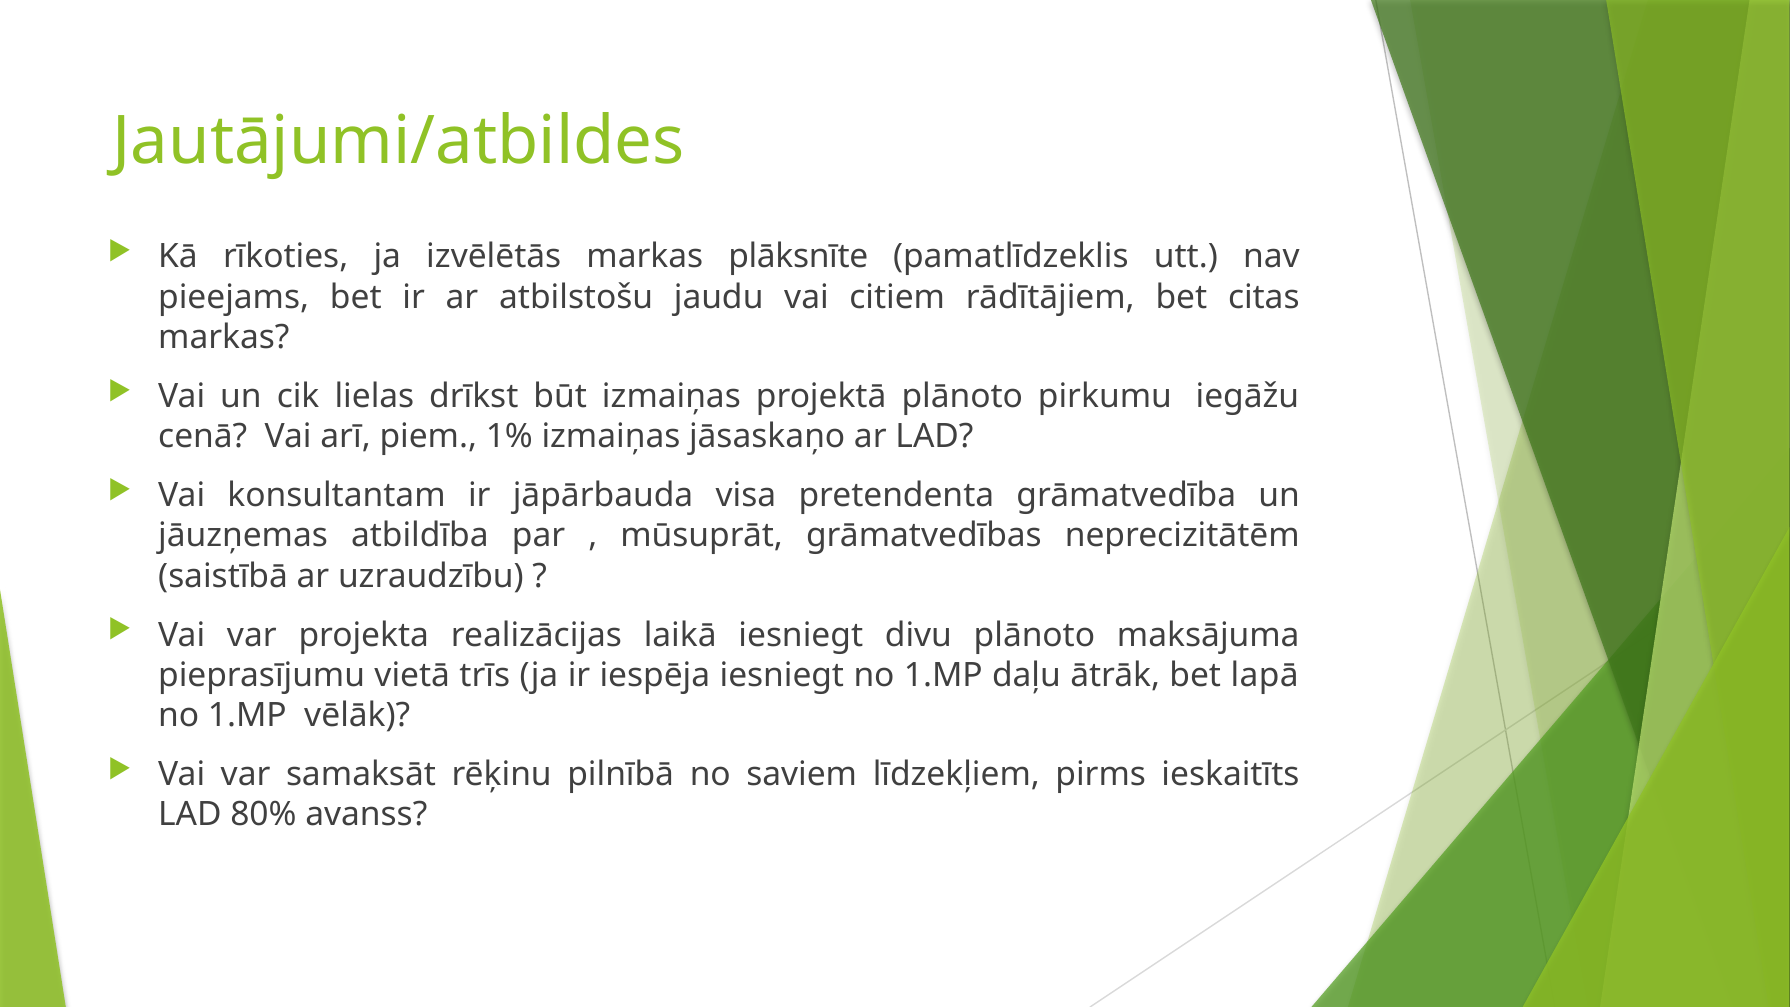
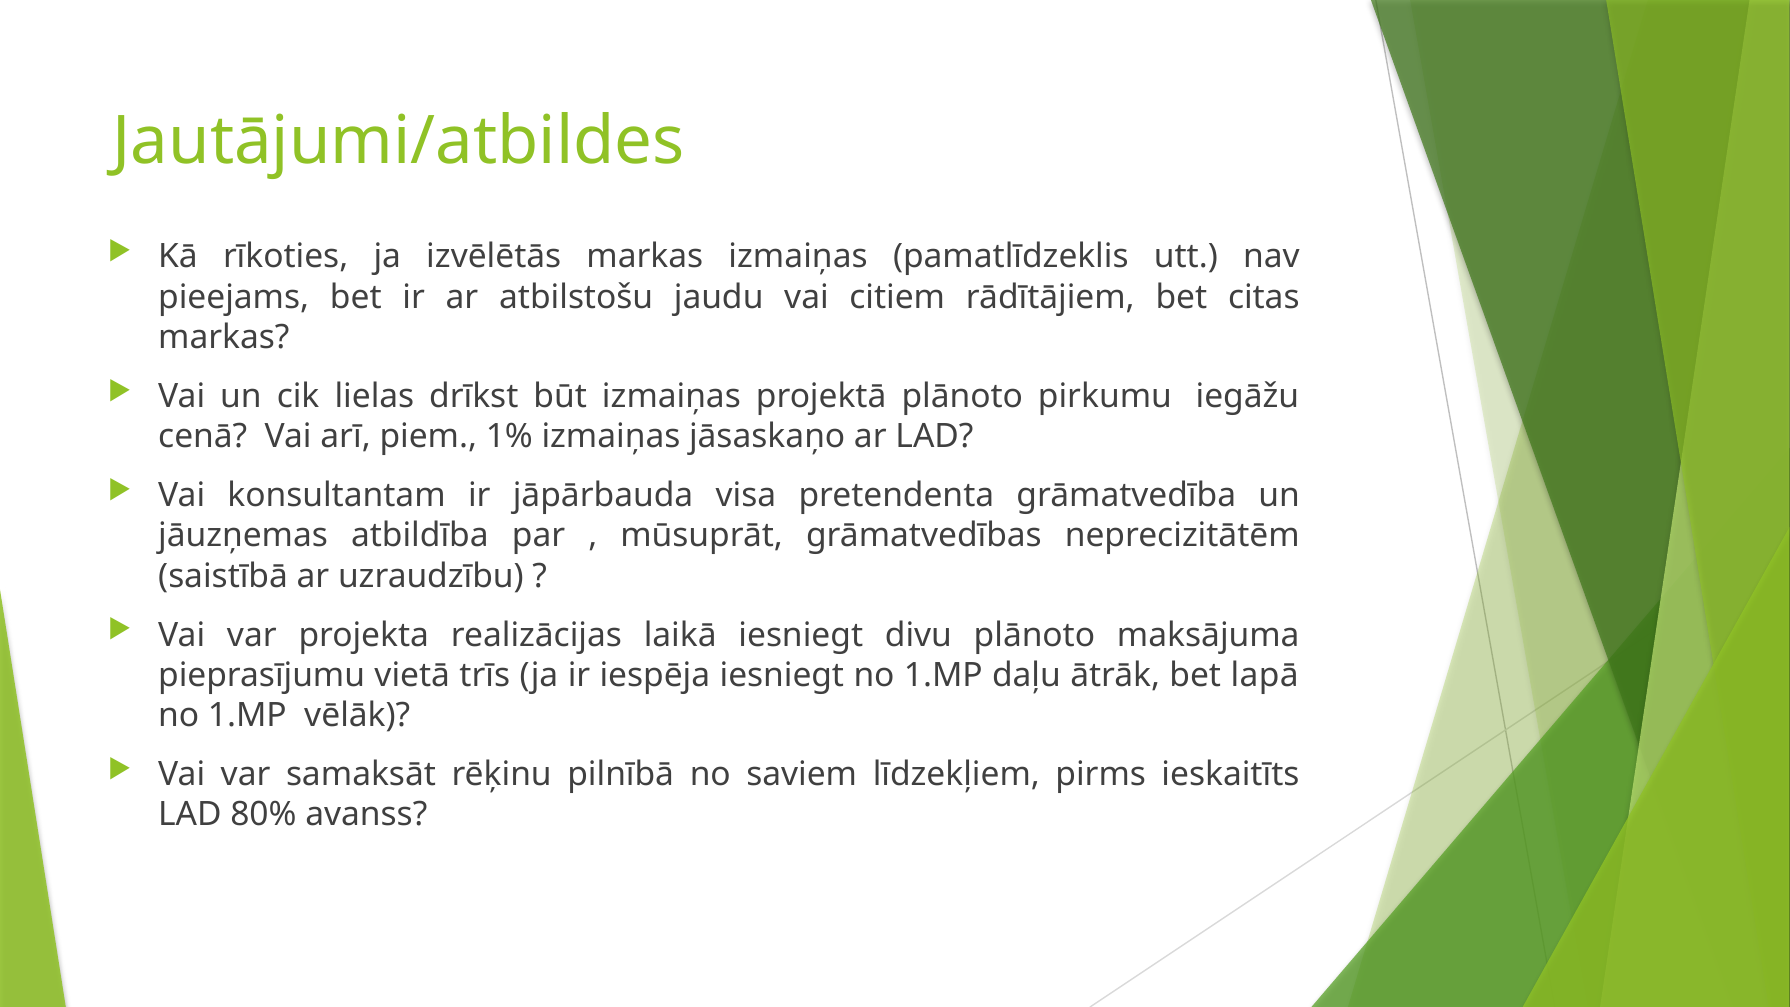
markas plāksnīte: plāksnīte -> izmaiņas (798, 257)
